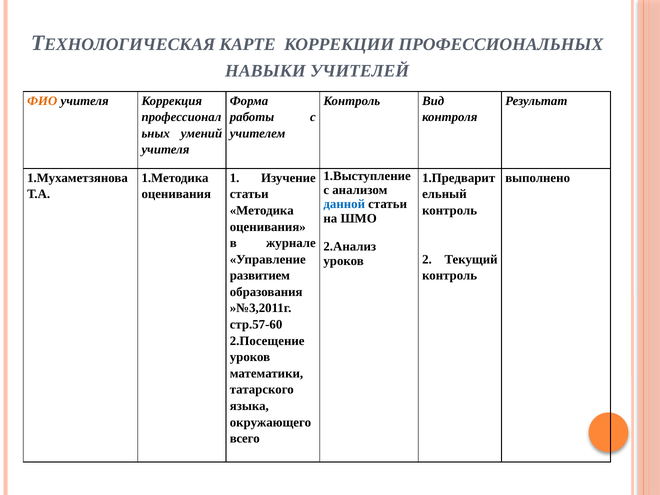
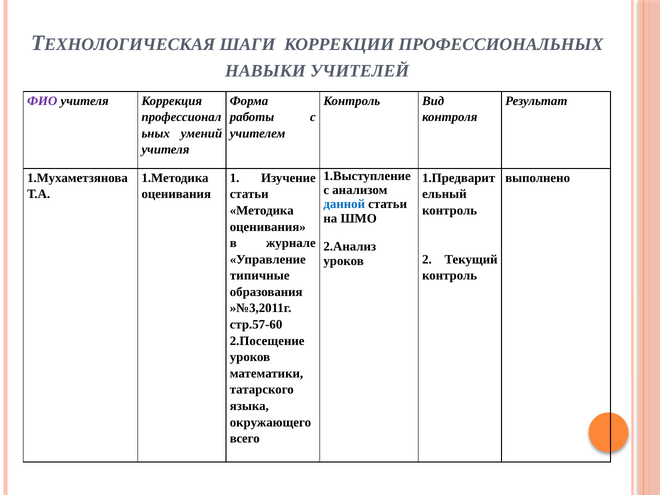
КАРТЕ: КАРТЕ -> ШАГИ (248, 44)
ФИО colour: orange -> purple (42, 101)
развитием: развитием -> типичные (260, 276)
